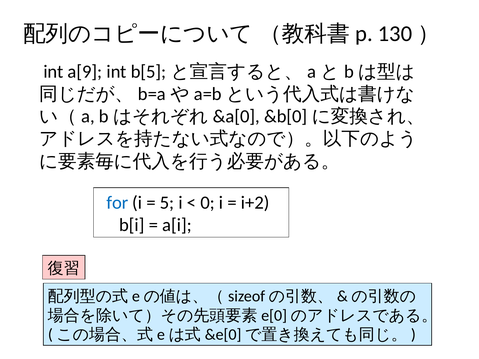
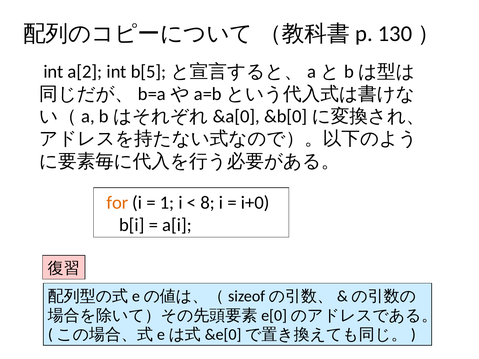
a[9: a[9 -> a[2 (85, 72)
for colour: blue -> orange (117, 203)
5: 5 -> 1 (167, 203)
0: 0 -> 8 (208, 203)
i+2: i+2 -> i+0 (255, 203)
